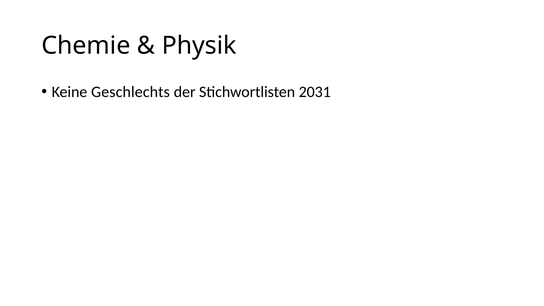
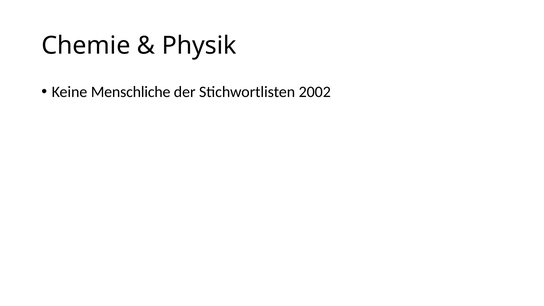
Geschlechts: Geschlechts -> Menschliche (131, 92)
2031: 2031 -> 2002 (315, 92)
